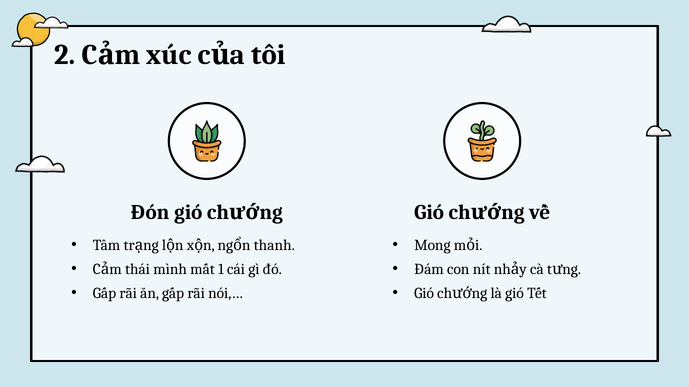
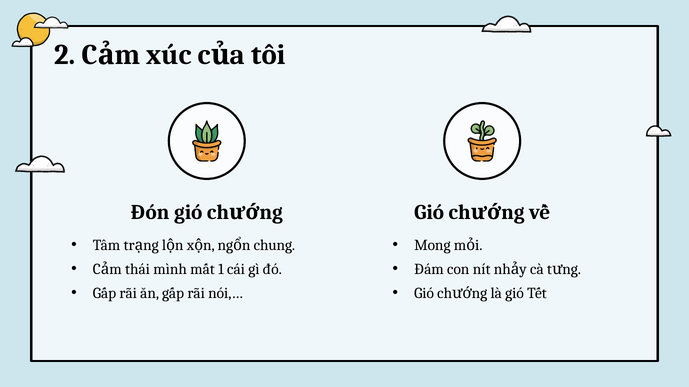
thanh: thanh -> chung (274, 245)
